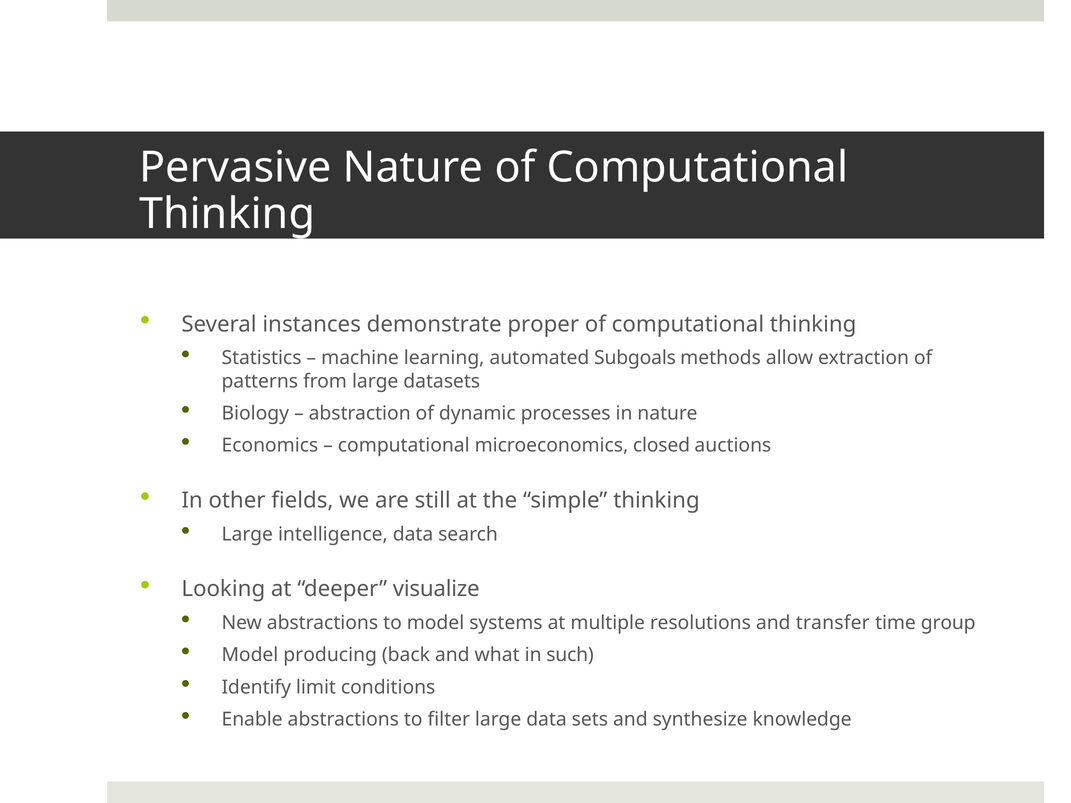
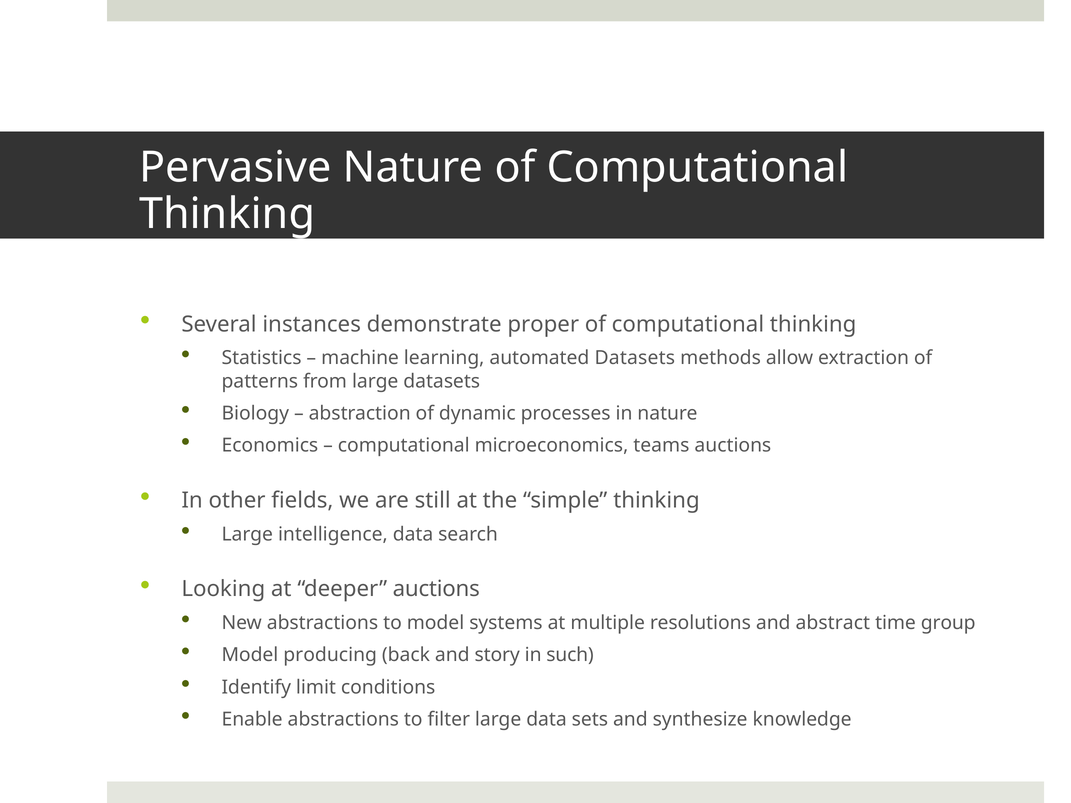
automated Subgoals: Subgoals -> Datasets (635, 358)
closed: closed -> teams (661, 446)
deeper visualize: visualize -> auctions (436, 589)
transfer: transfer -> abstract (833, 623)
what: what -> story (497, 655)
